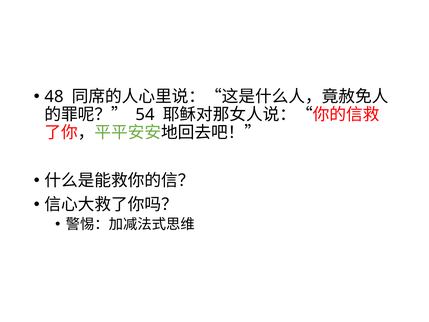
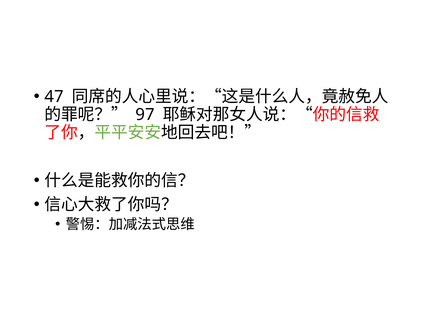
48: 48 -> 47 (54, 97)
54: 54 -> 97 (145, 115)
